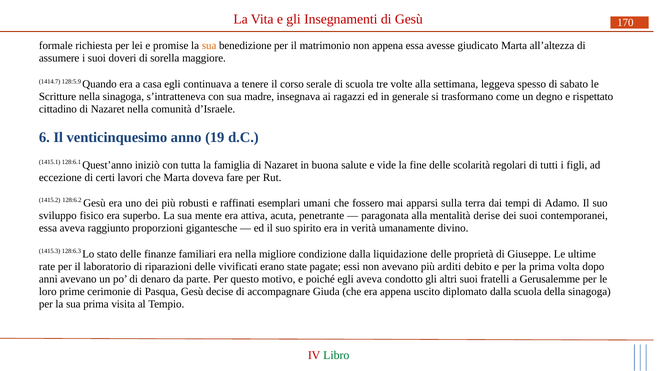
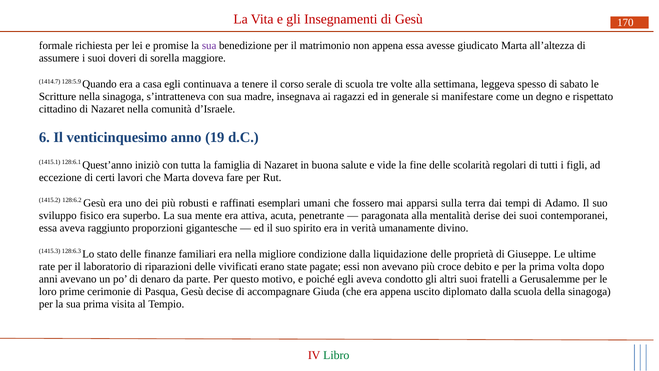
sua colour: orange -> purple (209, 46)
trasformano: trasformano -> manifestare (467, 97)
arditi: arditi -> croce (449, 267)
